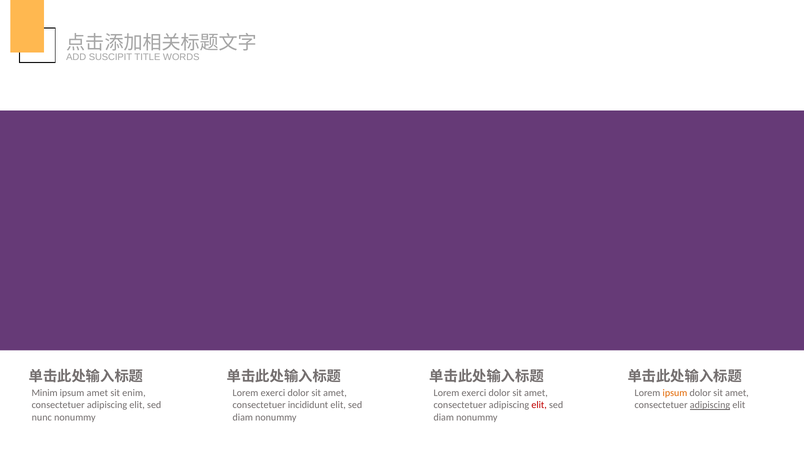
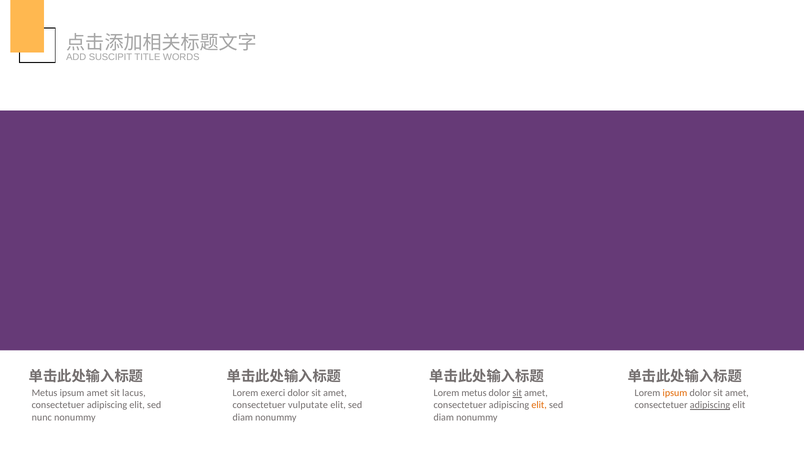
Minim: Minim -> Metus (45, 393)
enim: enim -> lacus (134, 393)
exerci: exerci -> metus (474, 393)
sit underline: none -> present (517, 393)
incididunt: incididunt -> vulputate (308, 405)
elit colour: red -> orange (539, 405)
